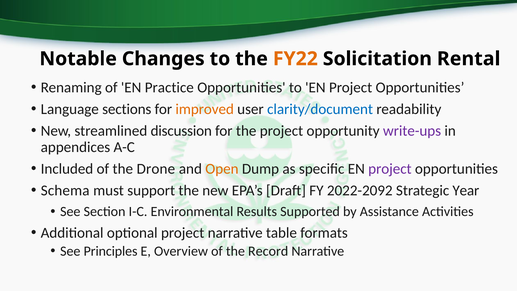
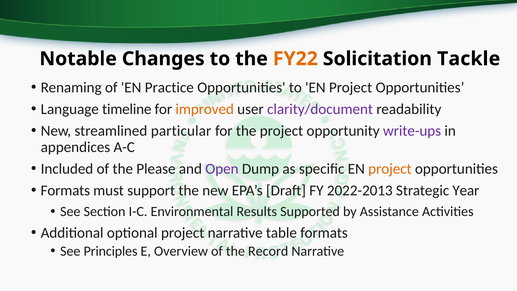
Rental: Rental -> Tackle (469, 59)
sections: sections -> timeline (127, 109)
clarity/document colour: blue -> purple (320, 109)
discussion: discussion -> particular (181, 131)
Drone: Drone -> Please (156, 169)
Open colour: orange -> purple (222, 169)
project colour: purple -> orange (390, 169)
Schema: Schema -> Formats (65, 190)
2022-2092: 2022-2092 -> 2022-2013 (360, 190)
